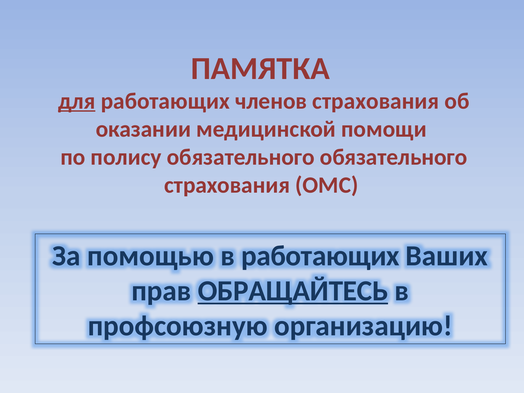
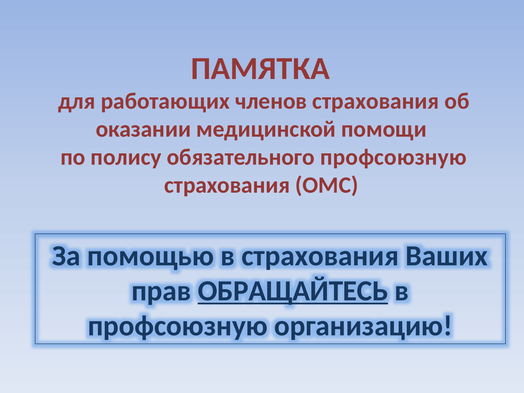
для underline: present -> none (77, 101)
обязательного обязательного: обязательного -> профсоюзную (393, 157)
в работающих: работающих -> страхования (320, 256)
